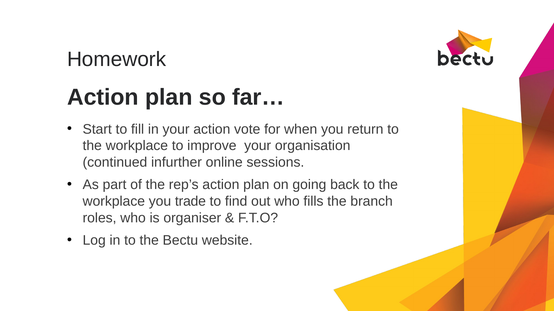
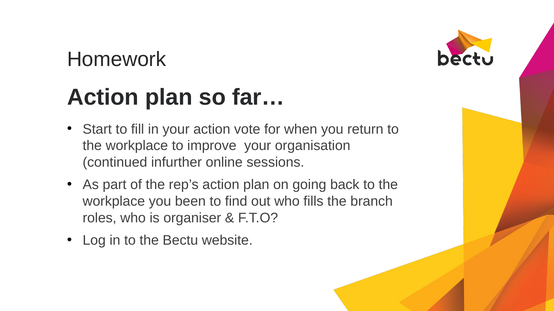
trade: trade -> been (190, 202)
